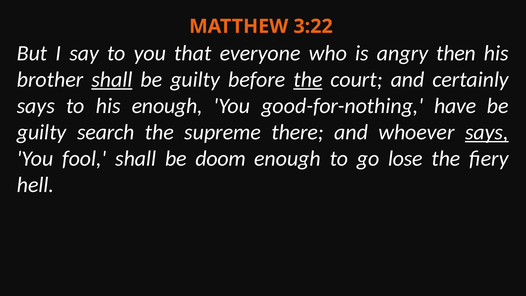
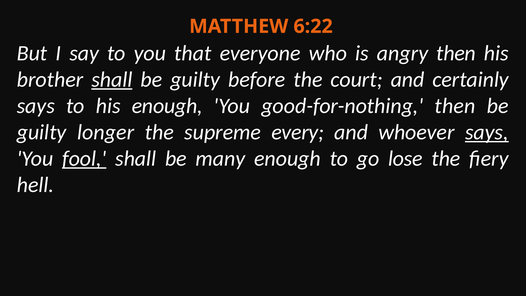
3:22: 3:22 -> 6:22 (313, 26)
the underline: present -> none (308, 80)
good-for-nothing have: have -> then (455, 106)
search: search -> longer (106, 132)
there: there -> every (298, 132)
fool underline: none -> present (84, 159)
doom: doom -> many (220, 159)
